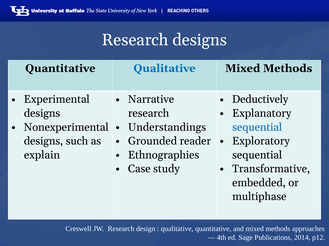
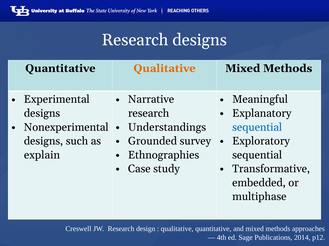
Qualitative colour: blue -> orange (165, 69)
Deductively: Deductively -> Meaningful (260, 100)
reader: reader -> survey (195, 141)
